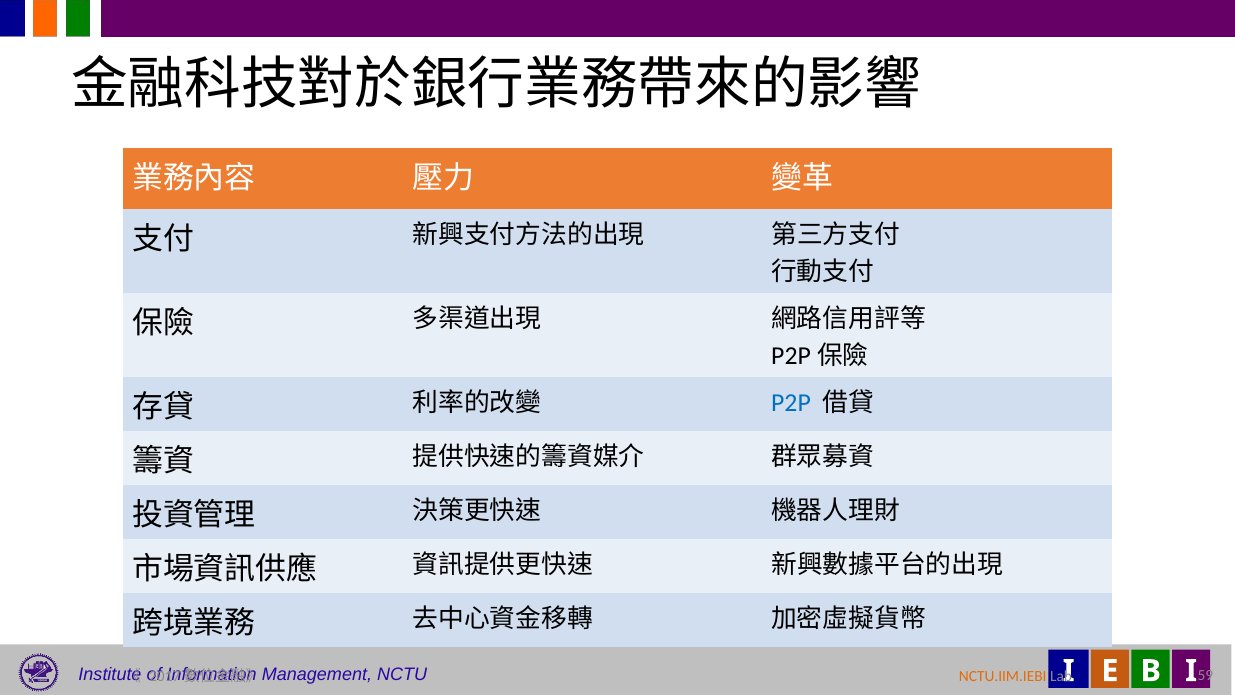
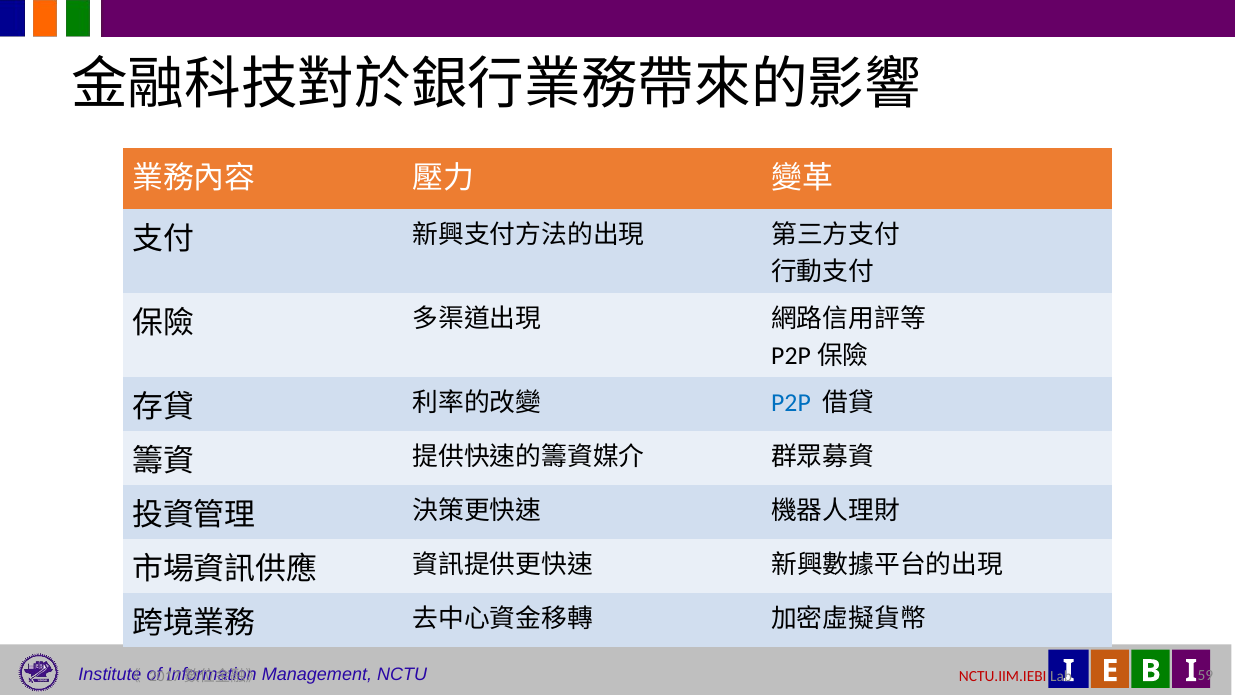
NCTU.IIM.IEBI colour: orange -> red (1003, 676)
